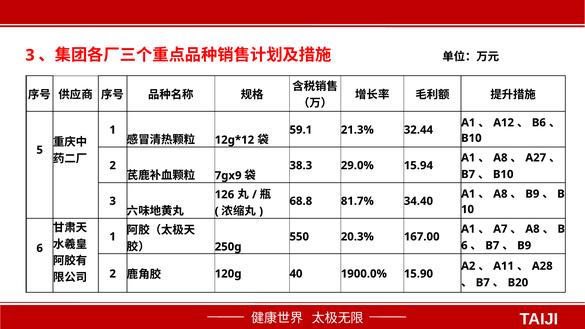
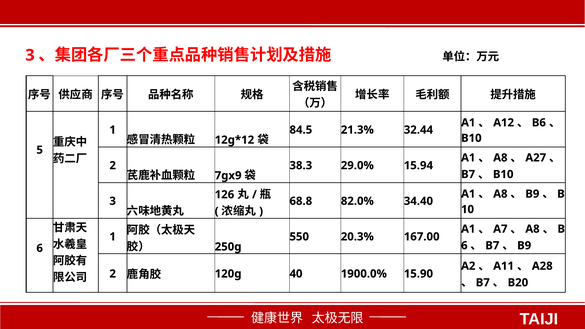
59.1: 59.1 -> 84.5 (301, 130)
81.7%: 81.7% -> 82.0% (357, 201)
